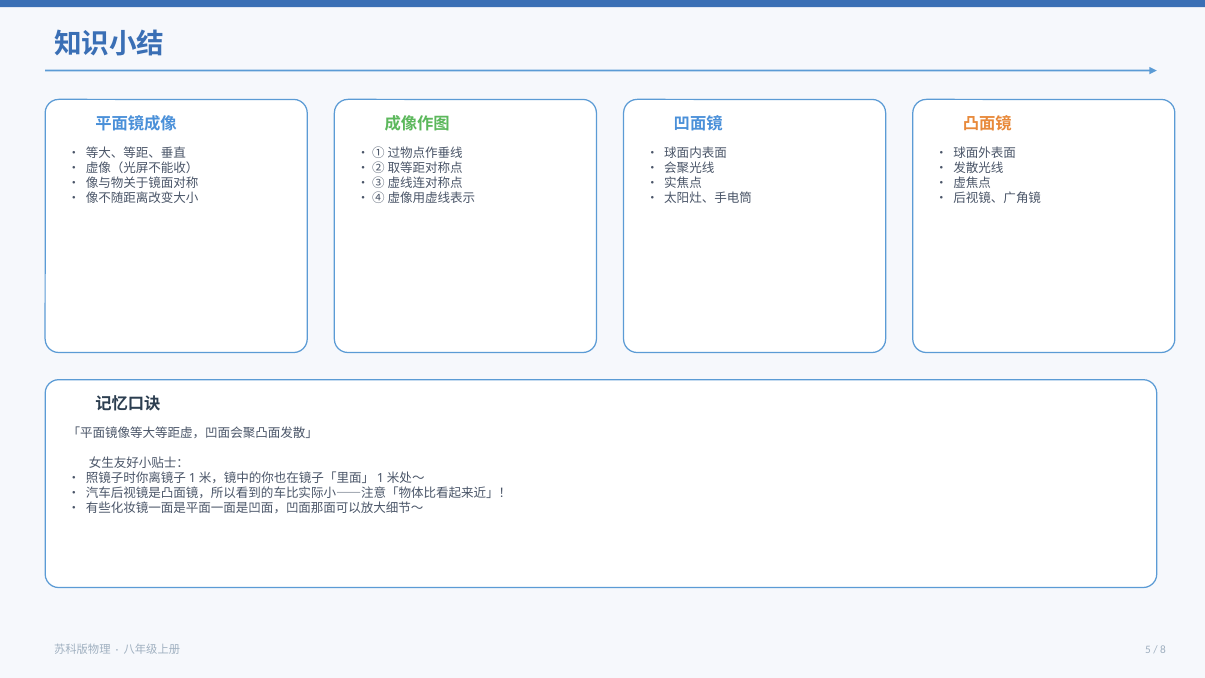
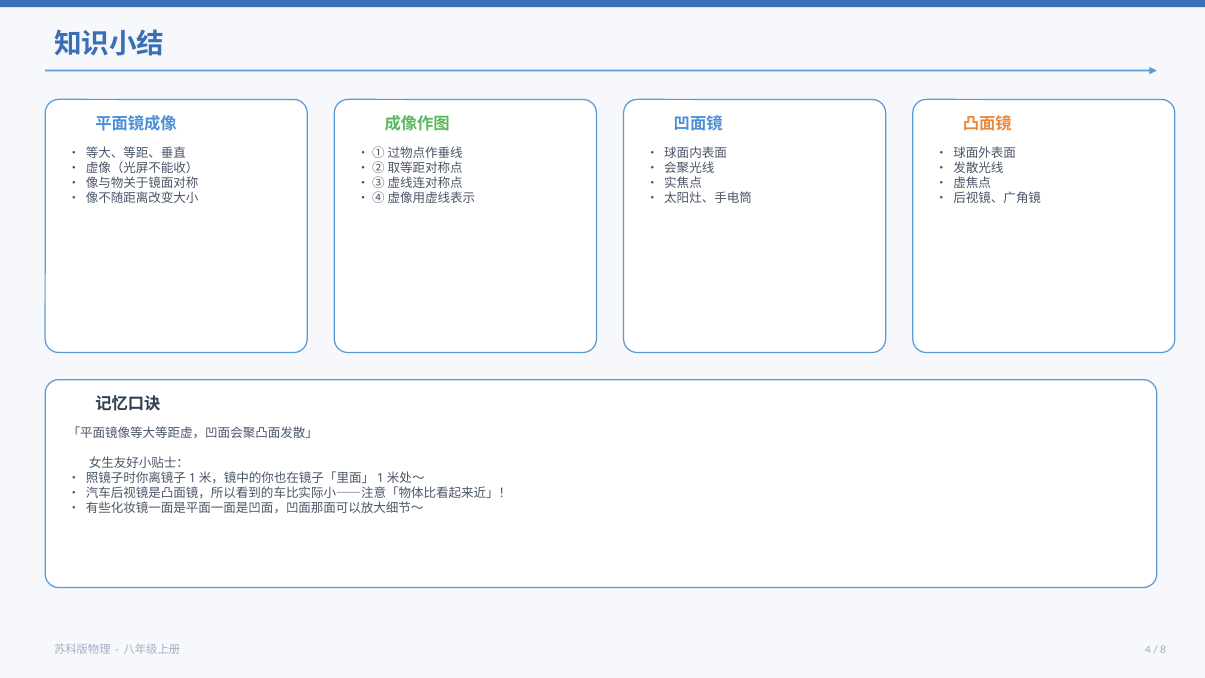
5: 5 -> 4 (1148, 649)
